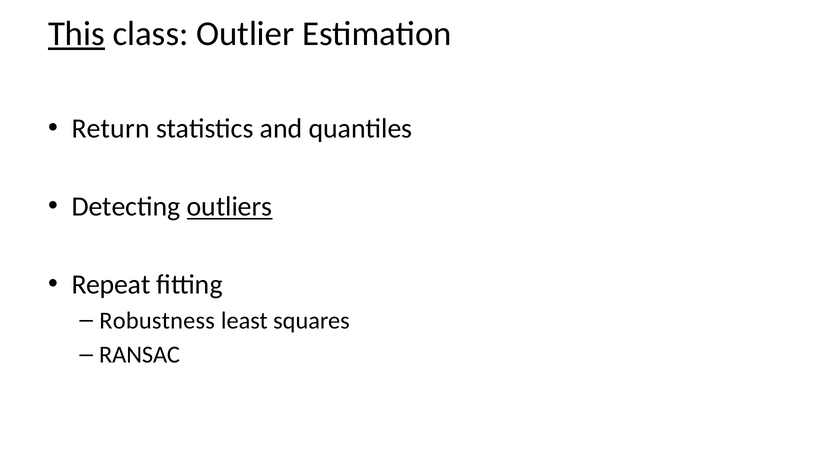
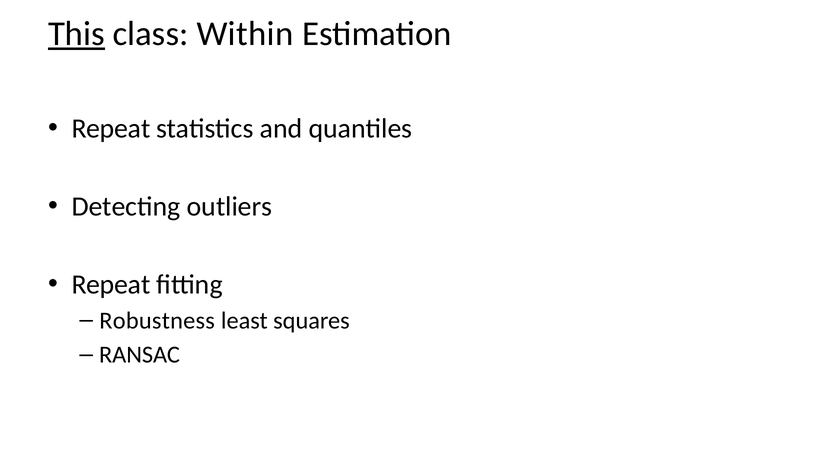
Outlier: Outlier -> Within (245, 34)
Return: Return -> Repeat (111, 129)
outliers underline: present -> none (230, 207)
